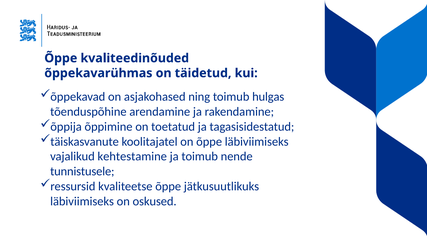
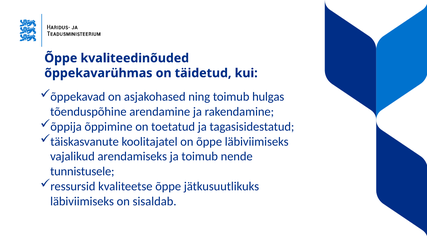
kehtestamine: kehtestamine -> arendamiseks (132, 157)
oskused: oskused -> sisaldab (155, 202)
